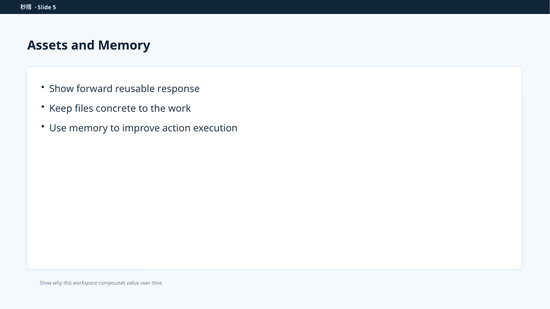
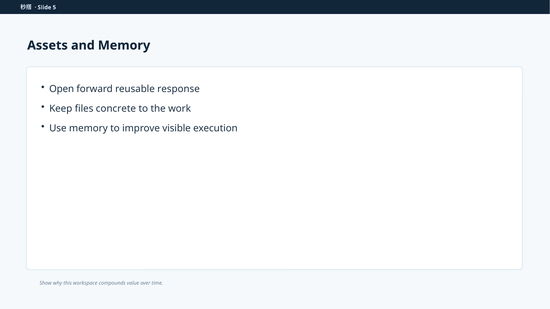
Show: Show -> Open (62, 89)
action: action -> visible (177, 128)
